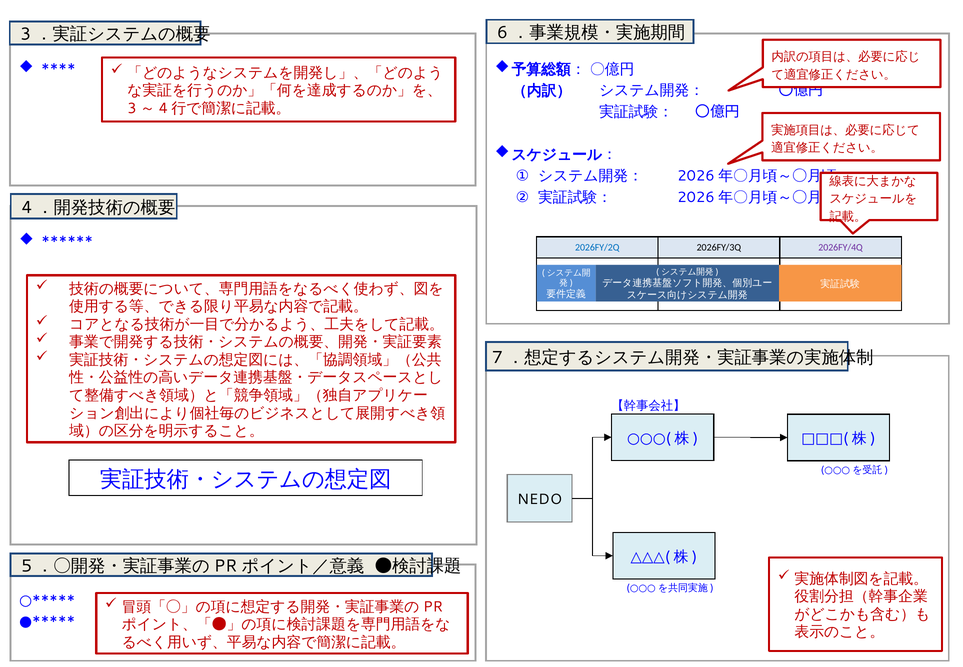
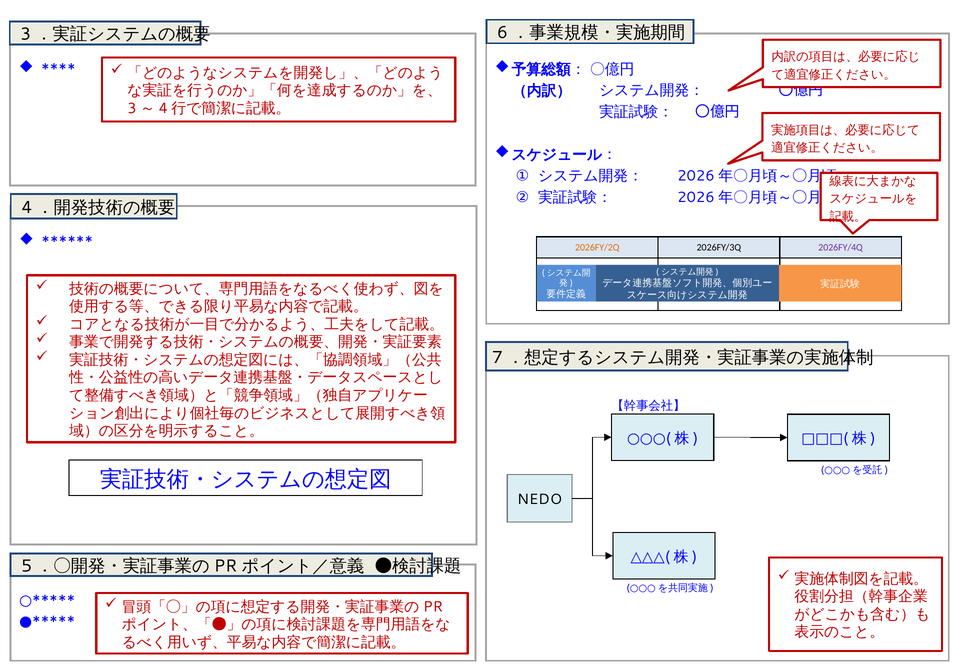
2026FY/2Q colour: blue -> orange (597, 247)
